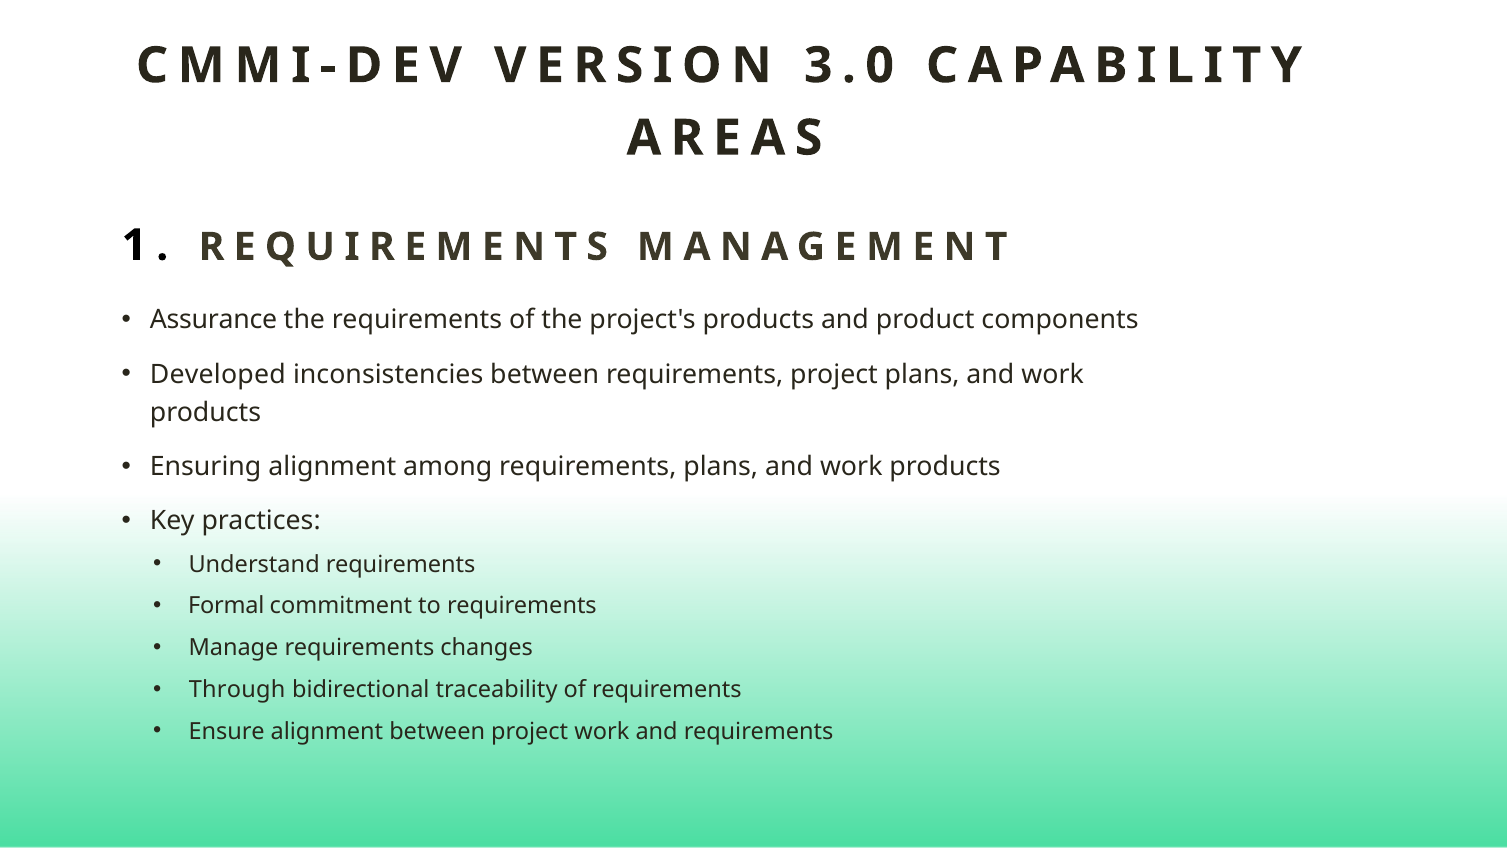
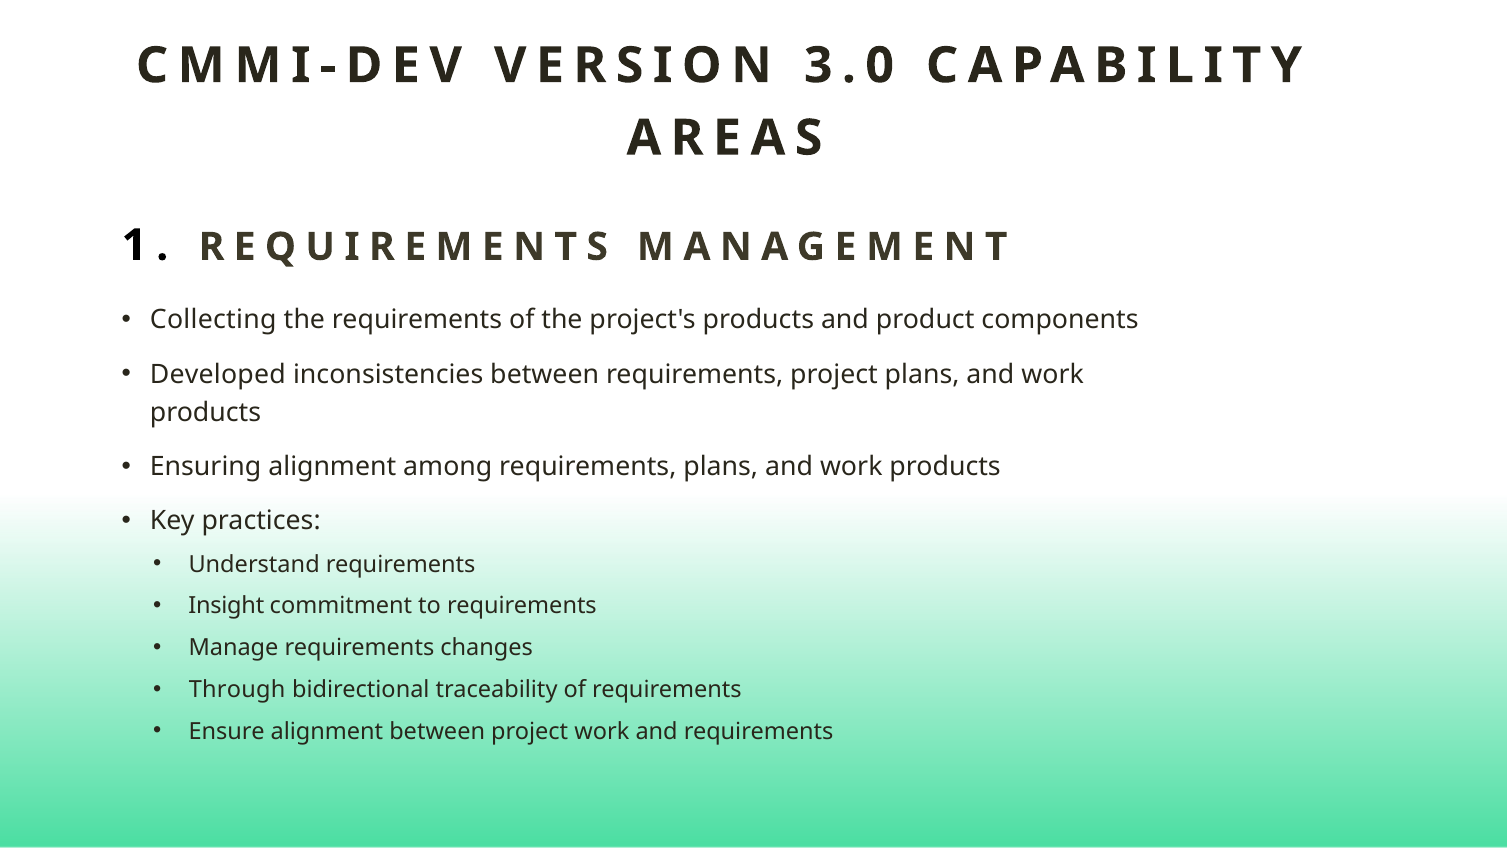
Assurance: Assurance -> Collecting (213, 320)
Formal: Formal -> Insight (226, 606)
